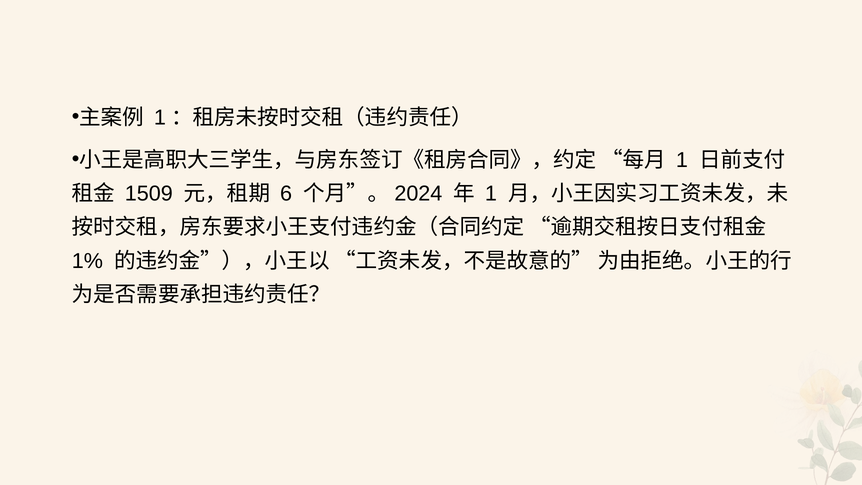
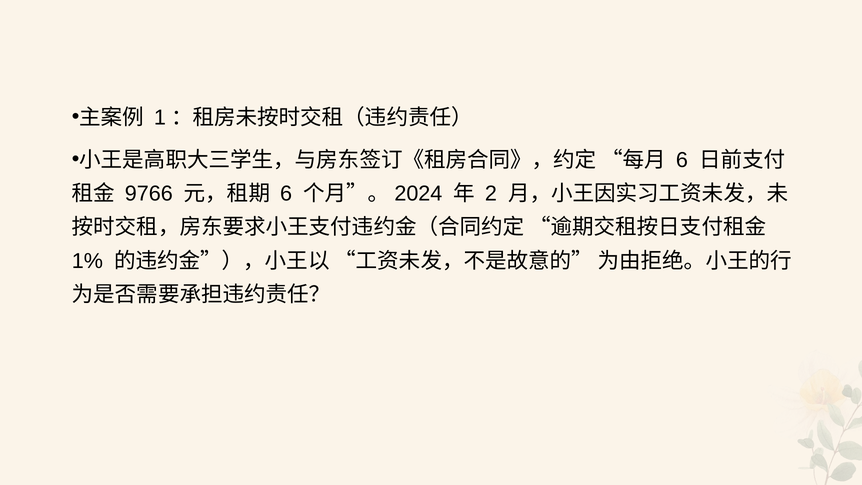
1: 1 -> 6 (682, 160)
1509: 1509 -> 9766 (149, 194)
1: 1 -> 2 (491, 194)
